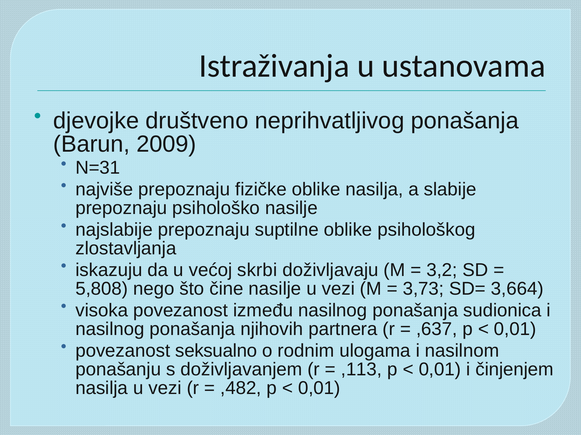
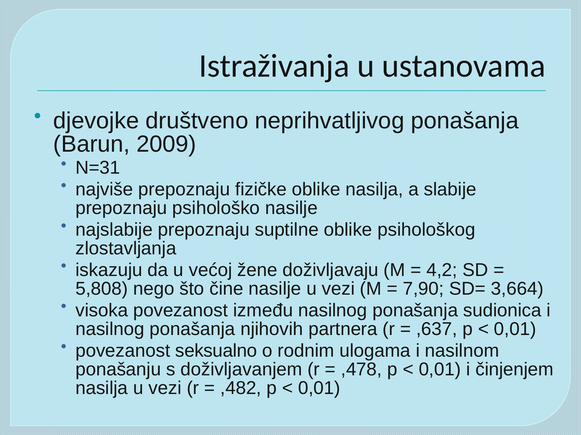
skrbi: skrbi -> žene (257, 271)
3,2: 3,2 -> 4,2 (442, 271)
3,73: 3,73 -> 7,90 (423, 289)
,113: ,113 -> ,478 (361, 370)
